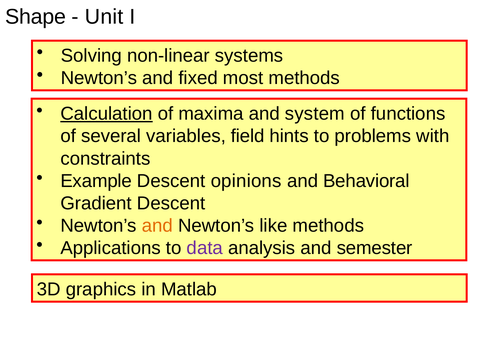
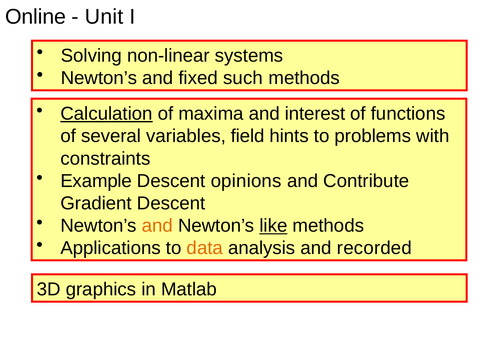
Shape: Shape -> Online (36, 17)
most: most -> such (243, 78)
system: system -> interest (315, 114)
Behavioral: Behavioral -> Contribute (366, 181)
like underline: none -> present (273, 226)
data colour: purple -> orange (205, 248)
semester: semester -> recorded (374, 248)
